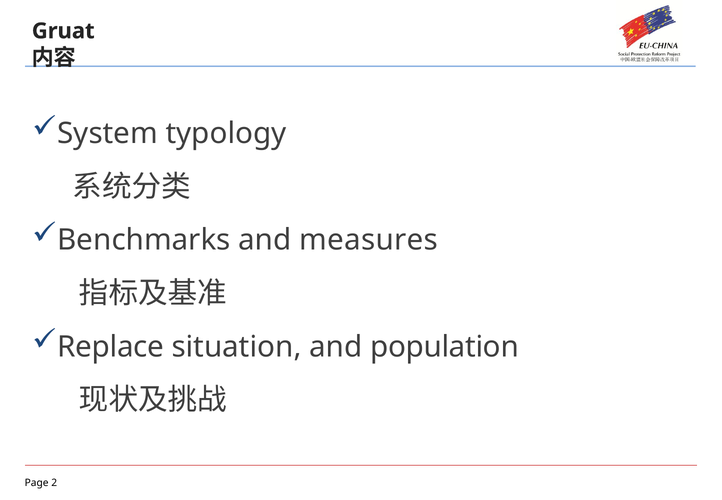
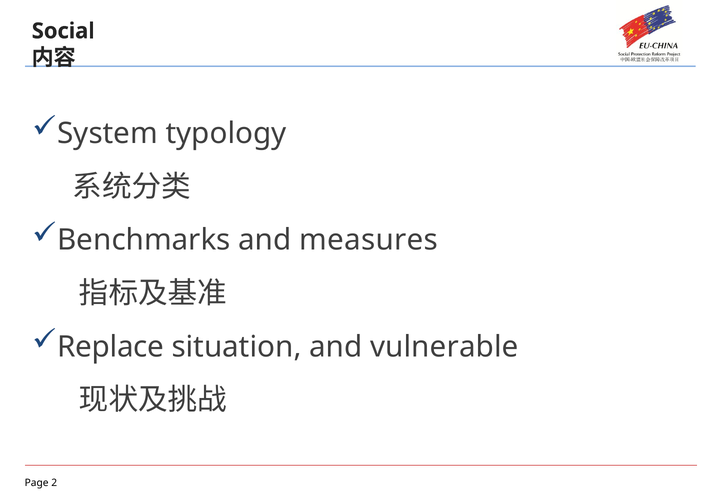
Gruat: Gruat -> Social (63, 31)
population: population -> vulnerable (444, 347)
